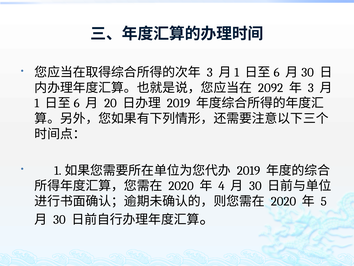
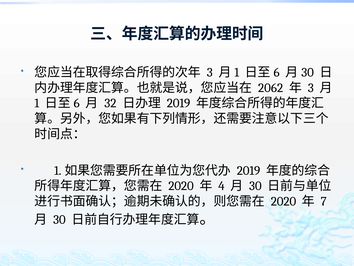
2092: 2092 -> 2062 (271, 88)
20: 20 -> 32 (110, 103)
5: 5 -> 7 (324, 201)
